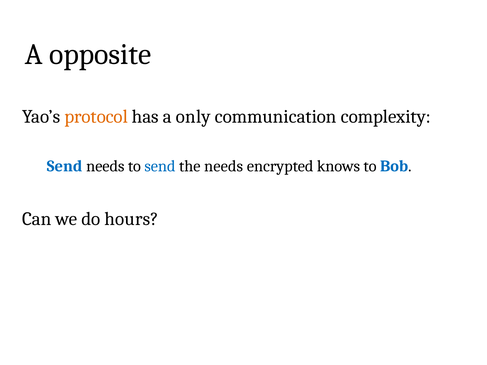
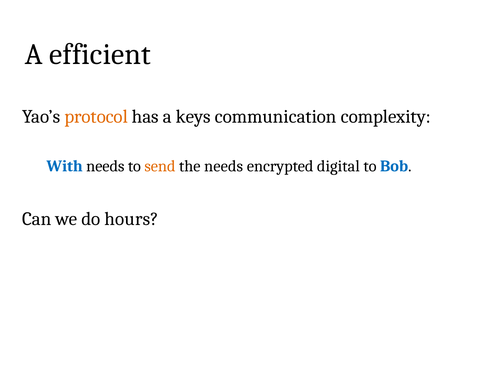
opposite: opposite -> efficient (100, 55)
only: only -> keys (193, 117)
Send: Send -> With (65, 166)
send colour: blue -> orange (160, 166)
knows: knows -> digital (338, 166)
